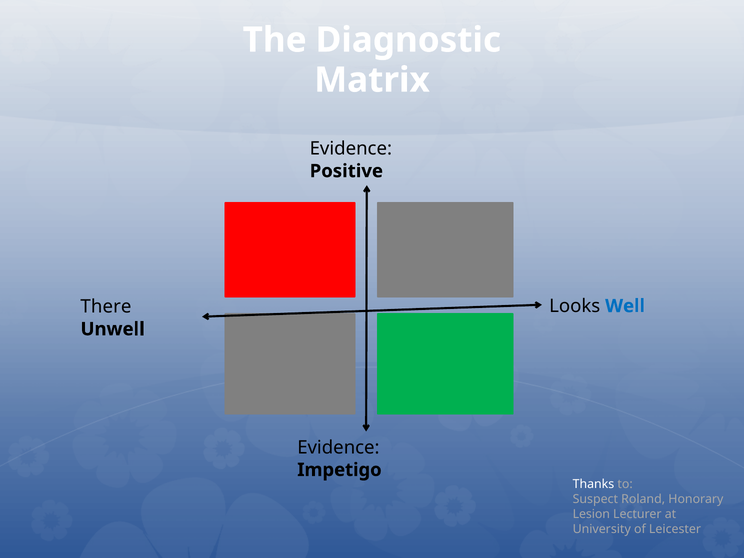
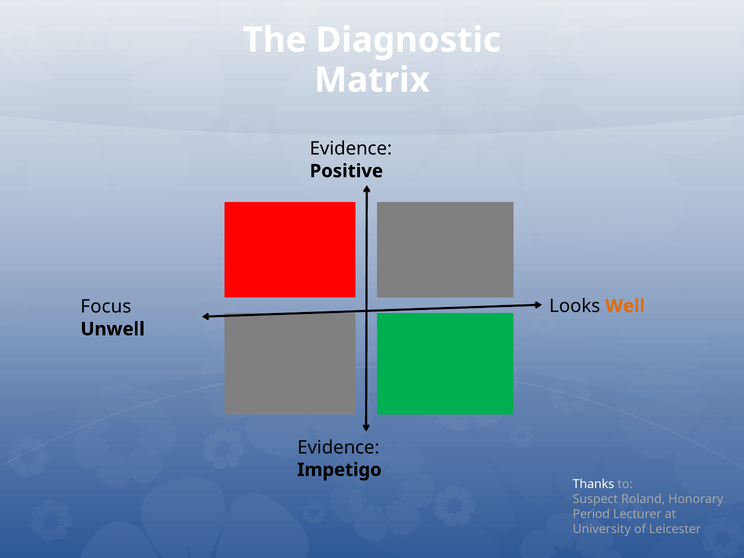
Well colour: blue -> orange (625, 306)
There: There -> Focus (106, 307)
Lesion: Lesion -> Period (591, 514)
